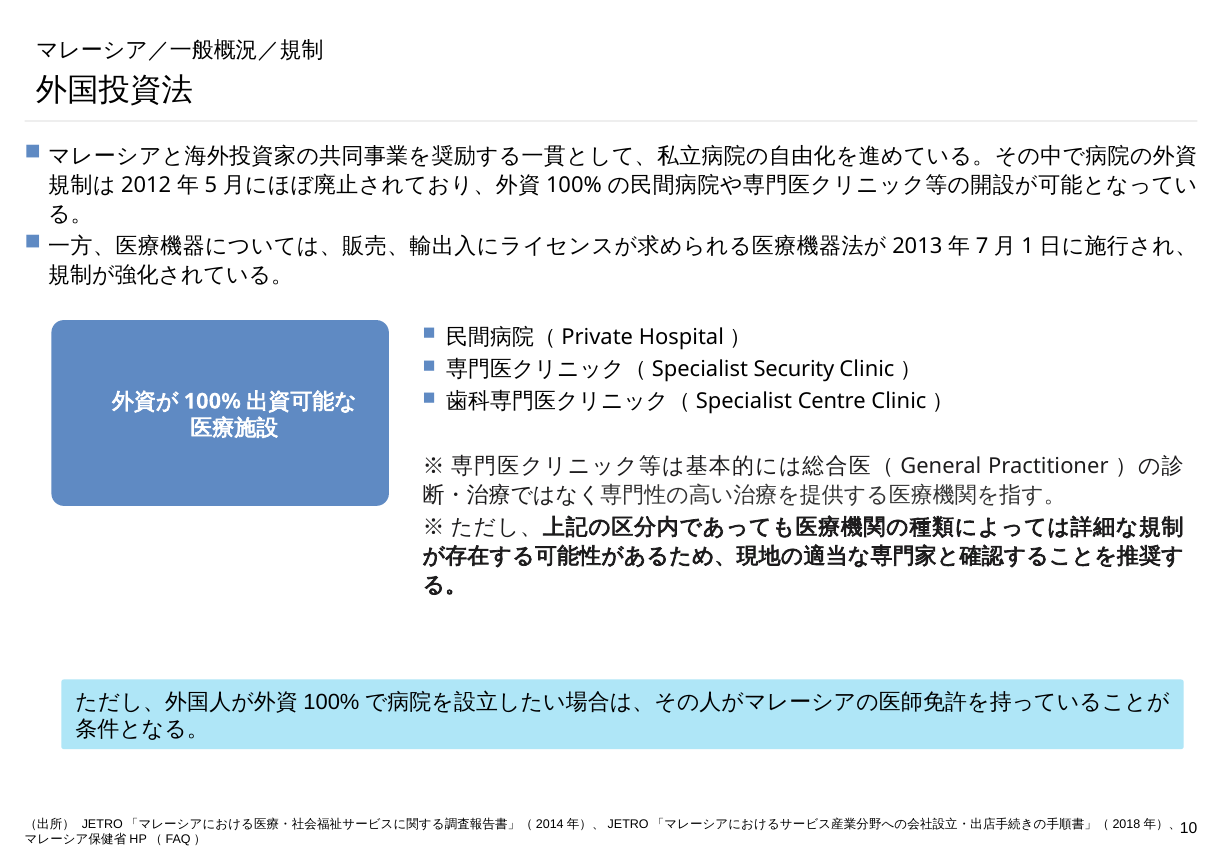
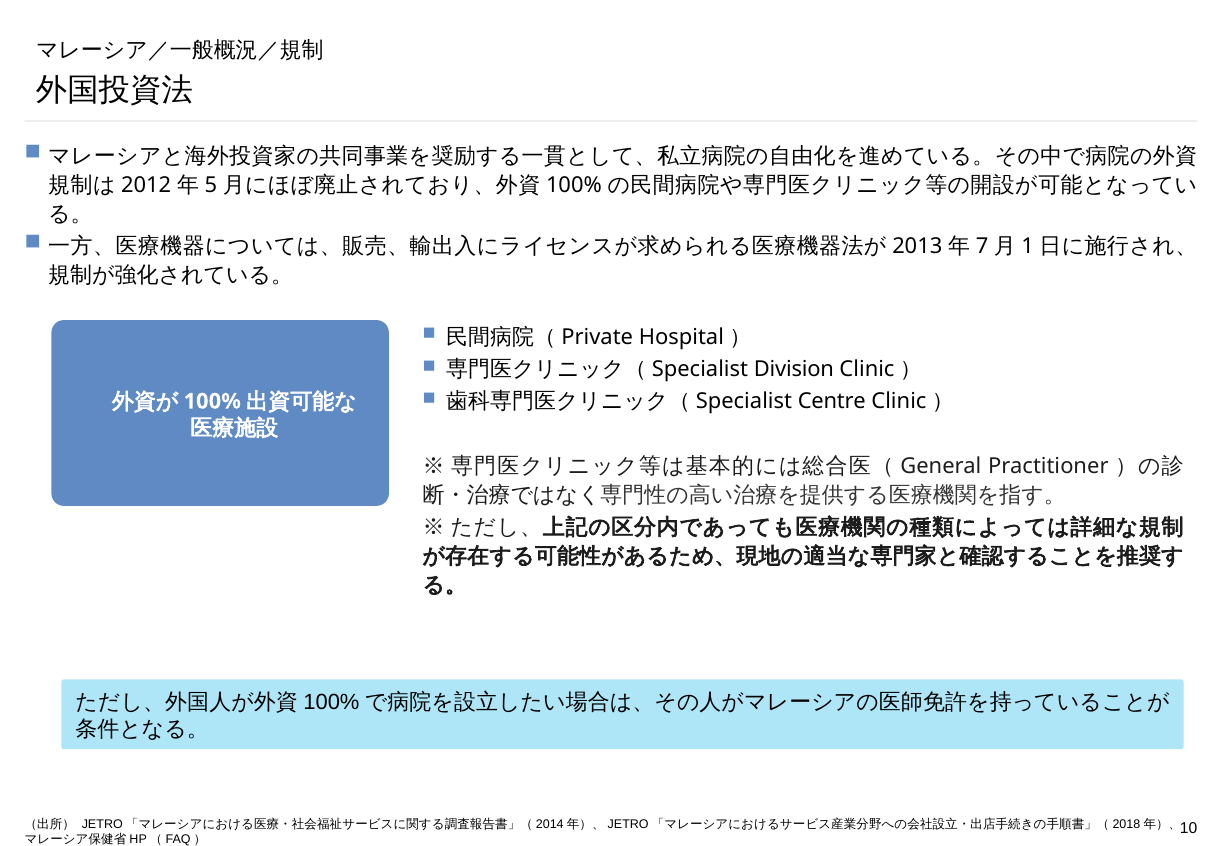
Security: Security -> Division (794, 369)
